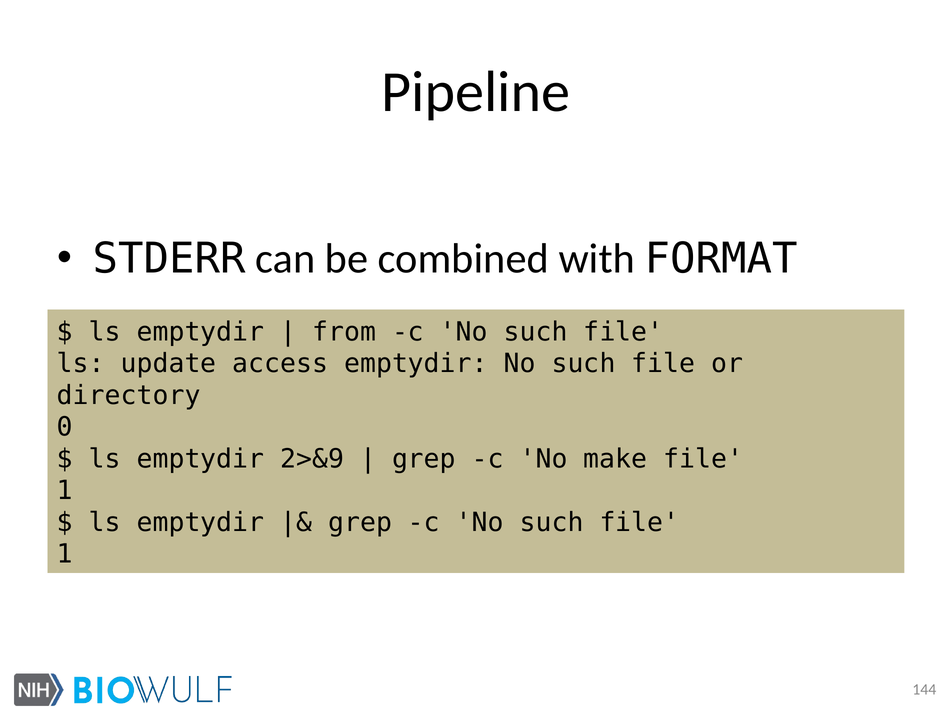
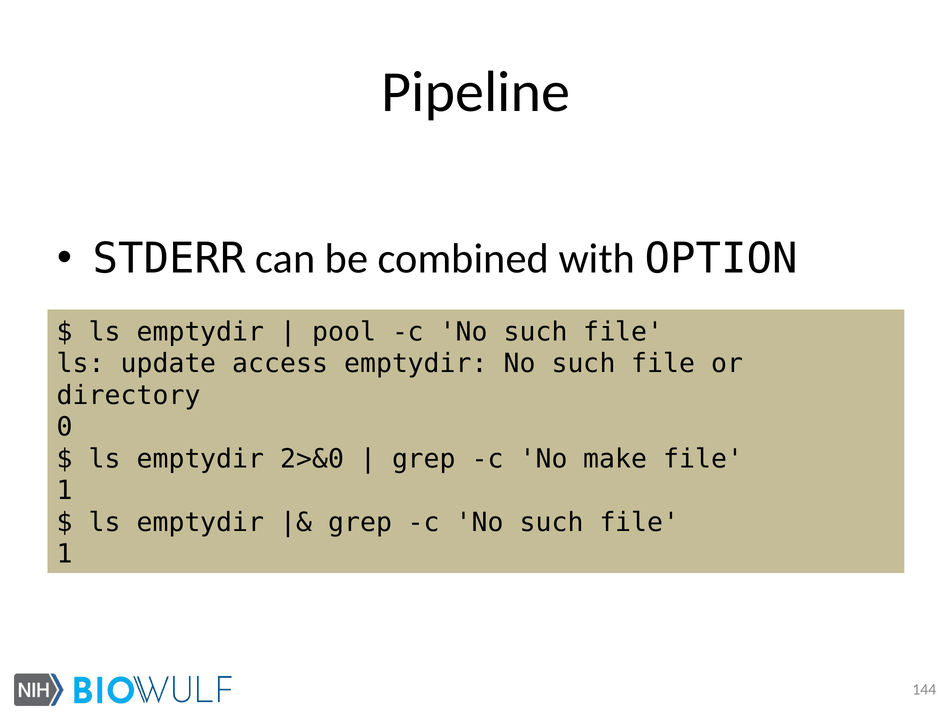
FORMAT: FORMAT -> OPTION (721, 259)
from: from -> pool (344, 332)
2>&9: 2>&9 -> 2>&0 (312, 459)
